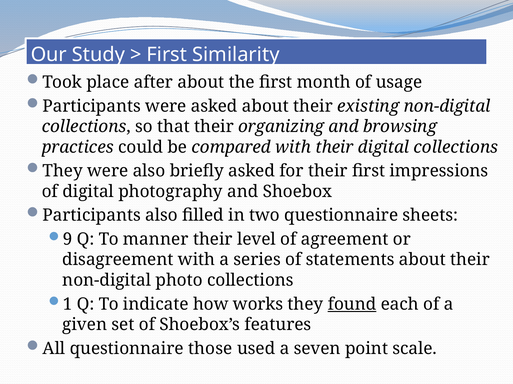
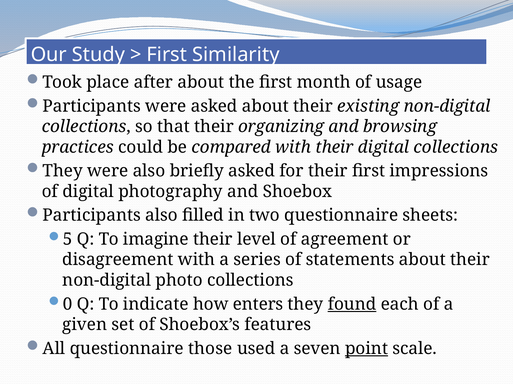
9: 9 -> 5 (68, 240)
manner: manner -> imagine (156, 240)
1: 1 -> 0 (68, 305)
works: works -> enters (258, 305)
point underline: none -> present (367, 349)
